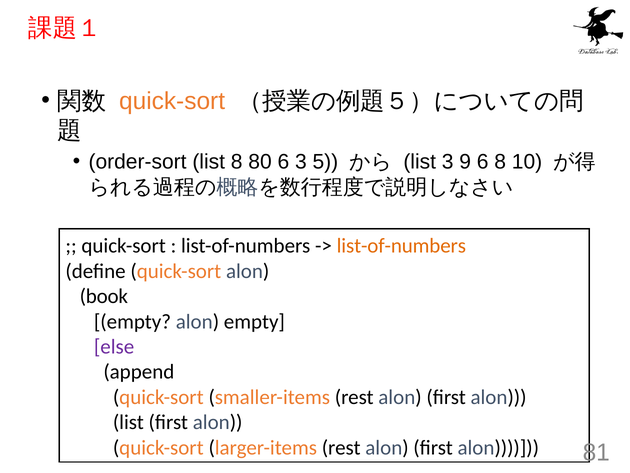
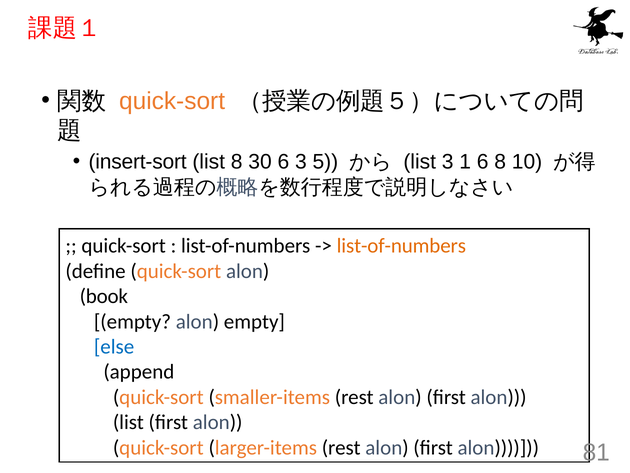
order-sort: order-sort -> insert-sort (138, 162)
80: 80 -> 30 (260, 162)
9: 9 -> 1 (465, 162)
else colour: purple -> blue (114, 346)
